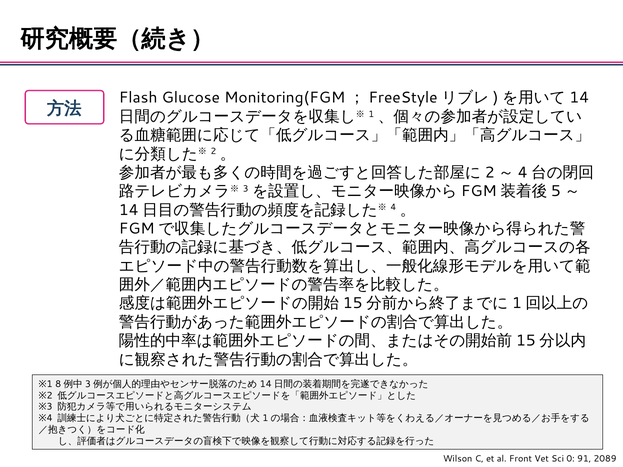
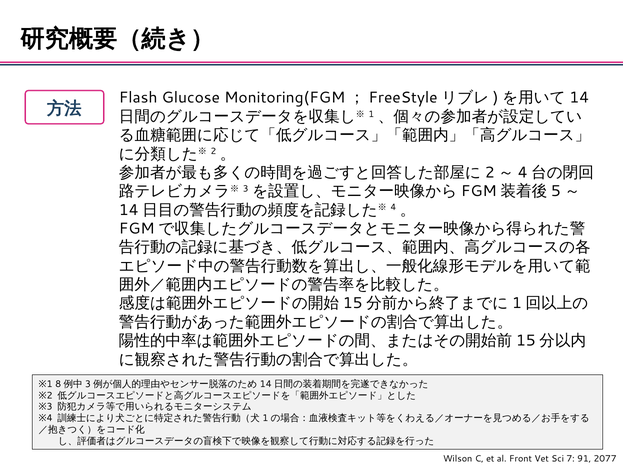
0: 0 -> 7 (571, 459)
2089: 2089 -> 2077 (605, 459)
